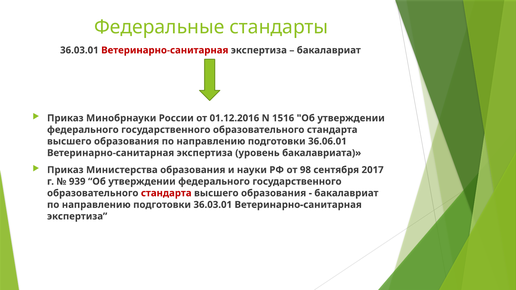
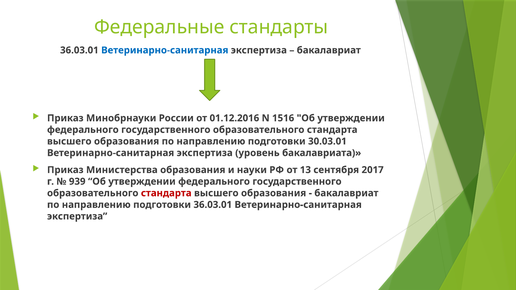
Ветеринарно-санитарная colour: red -> blue (165, 50)
36.06.01: 36.06.01 -> 30.03.01 (327, 141)
98: 98 -> 13 (305, 170)
